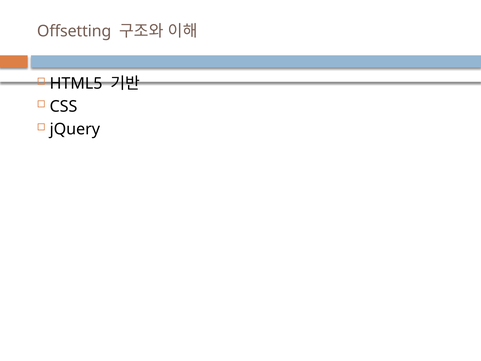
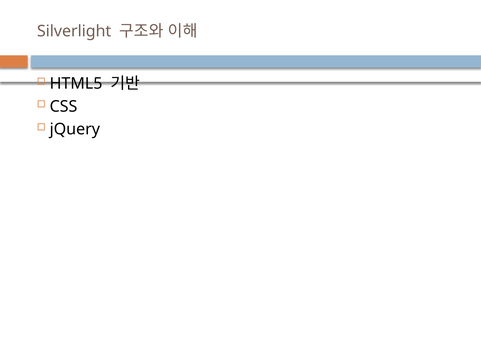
Offsetting: Offsetting -> Silverlight (74, 31)
